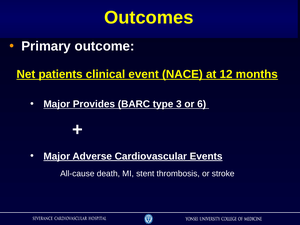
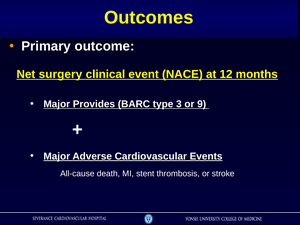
patients: patients -> surgery (60, 74)
6: 6 -> 9 (202, 104)
